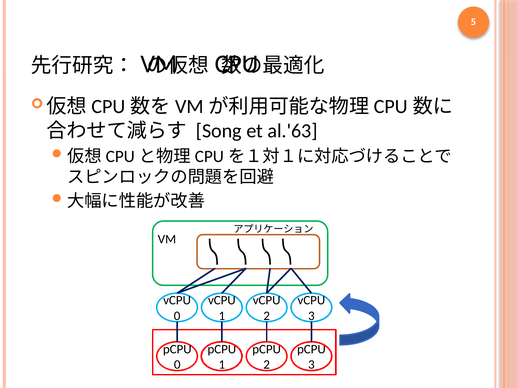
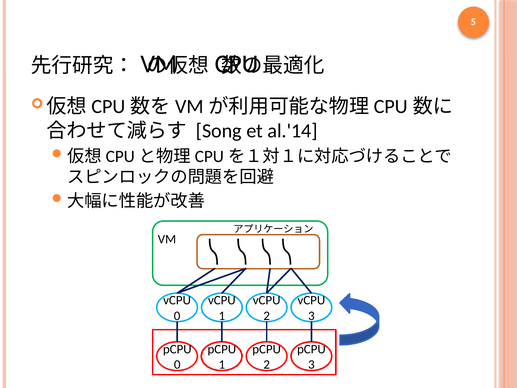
al.'63: al.'63 -> al.'14 (293, 131)
